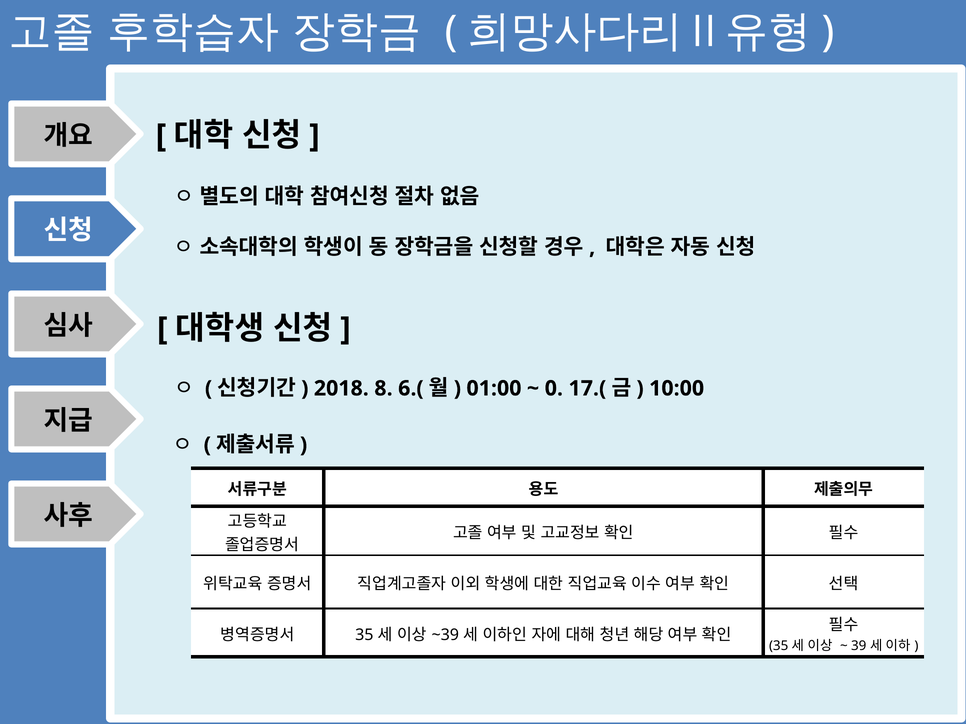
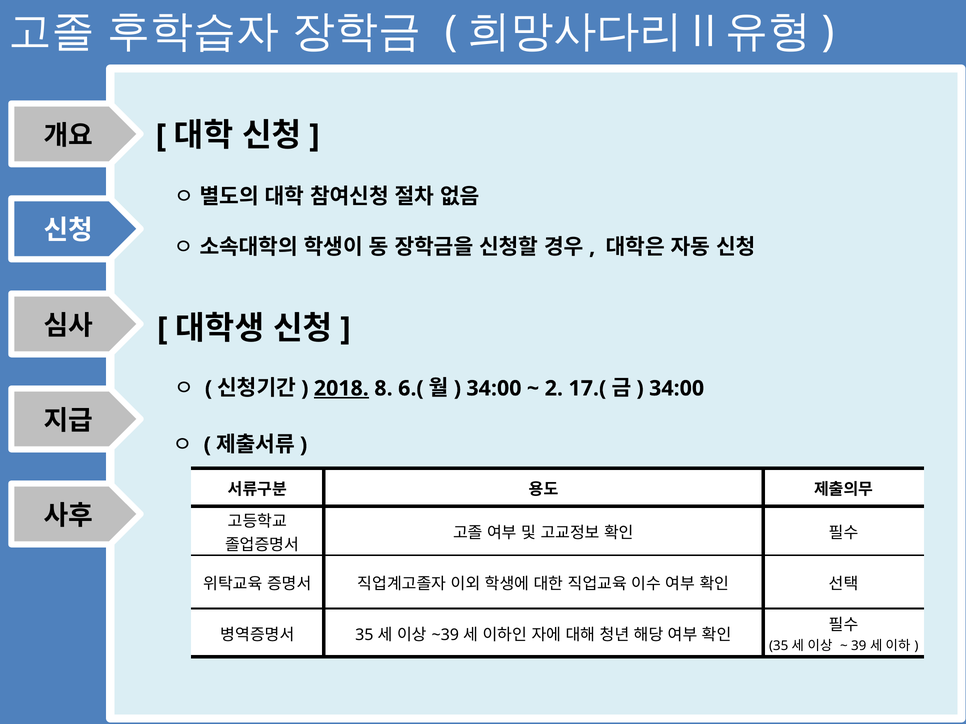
2018 underline: none -> present (341, 389)
01:00: 01:00 -> 34:00 (494, 389)
0: 0 -> 2 (554, 389)
10:00: 10:00 -> 34:00 (677, 389)
